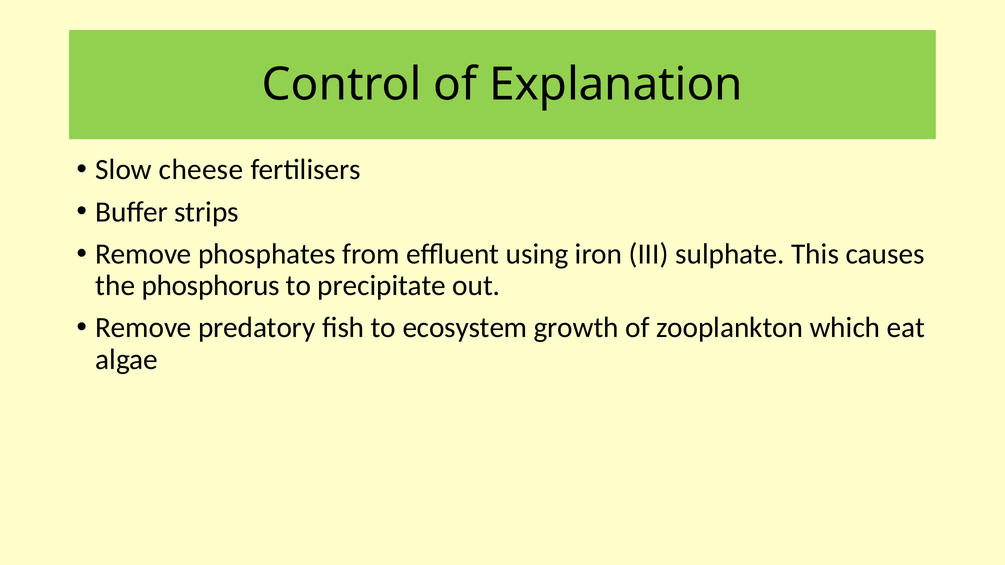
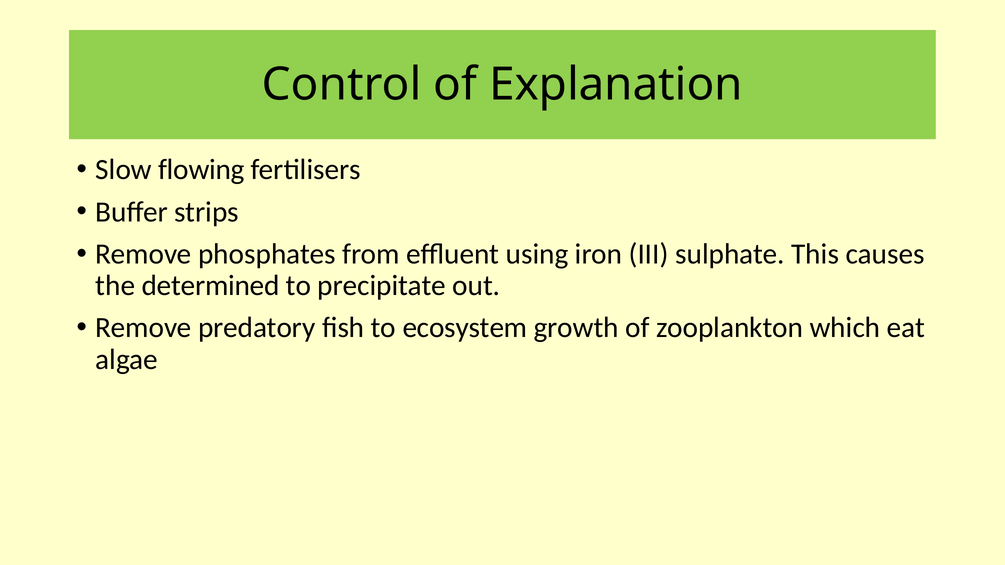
cheese: cheese -> flowing (201, 170)
phosphorus: phosphorus -> determined (211, 286)
